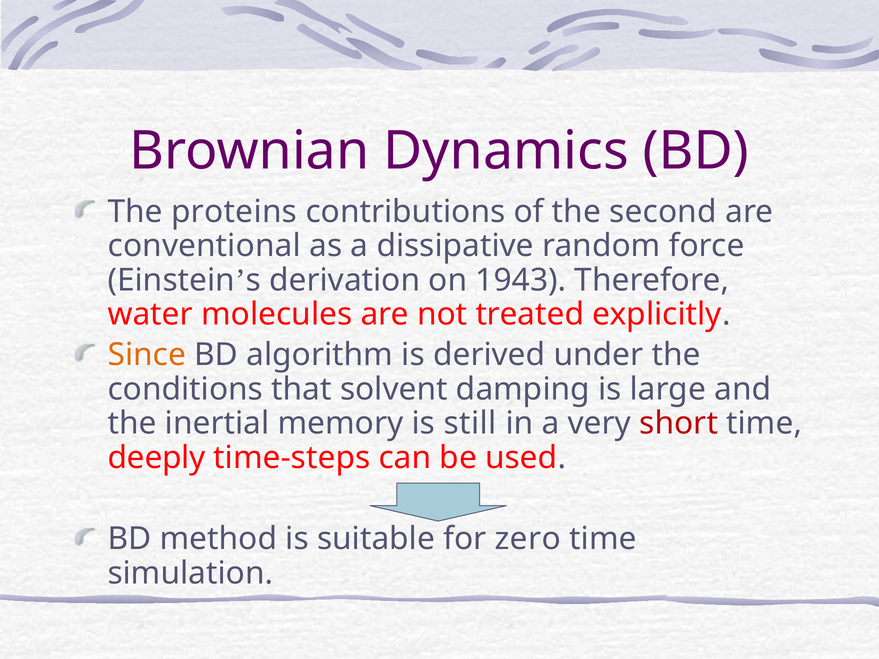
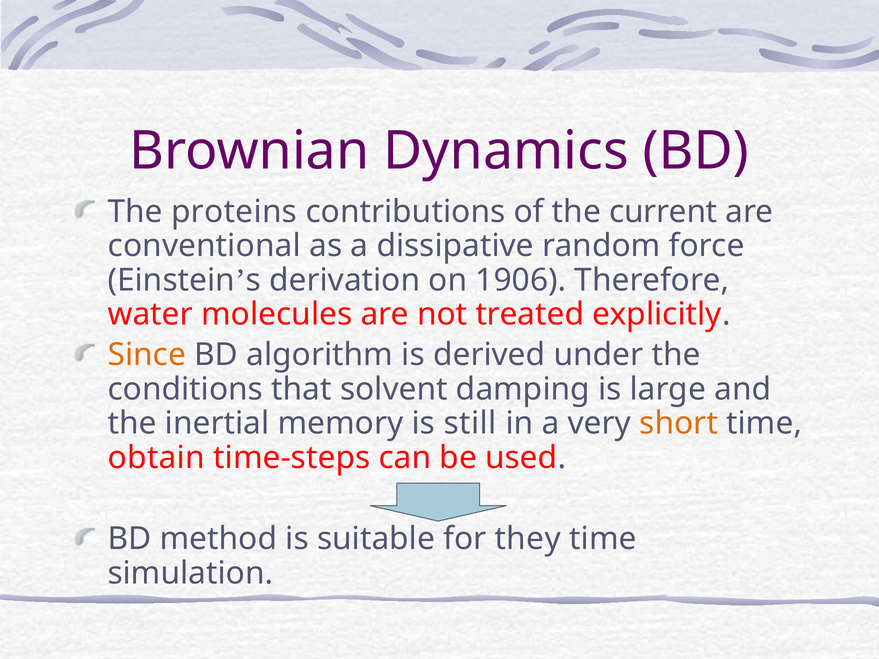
second: second -> current (663, 212)
1943: 1943 -> 1906 (521, 280)
short colour: red -> orange (679, 424)
deeply: deeply -> obtain (156, 458)
zero: zero -> they (528, 539)
